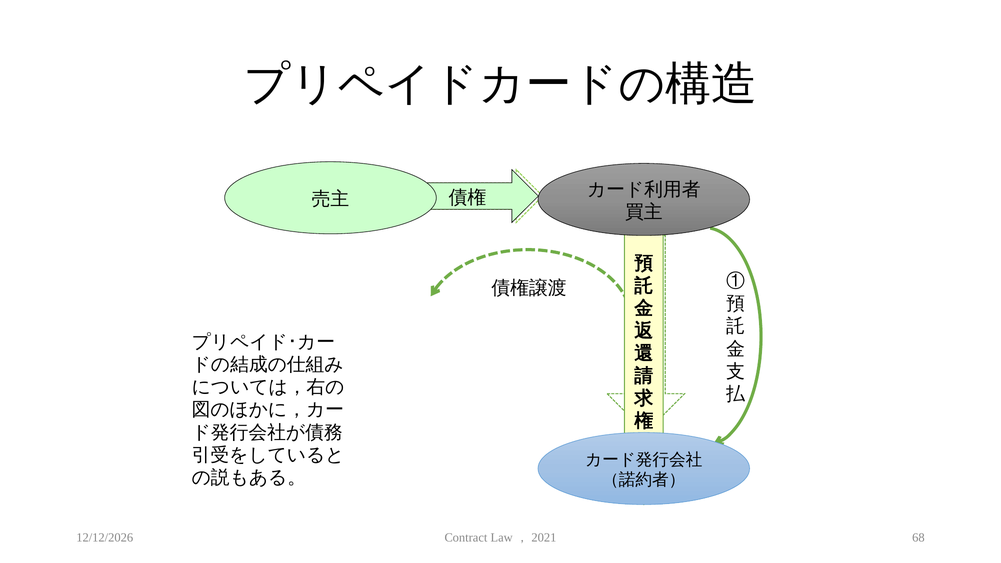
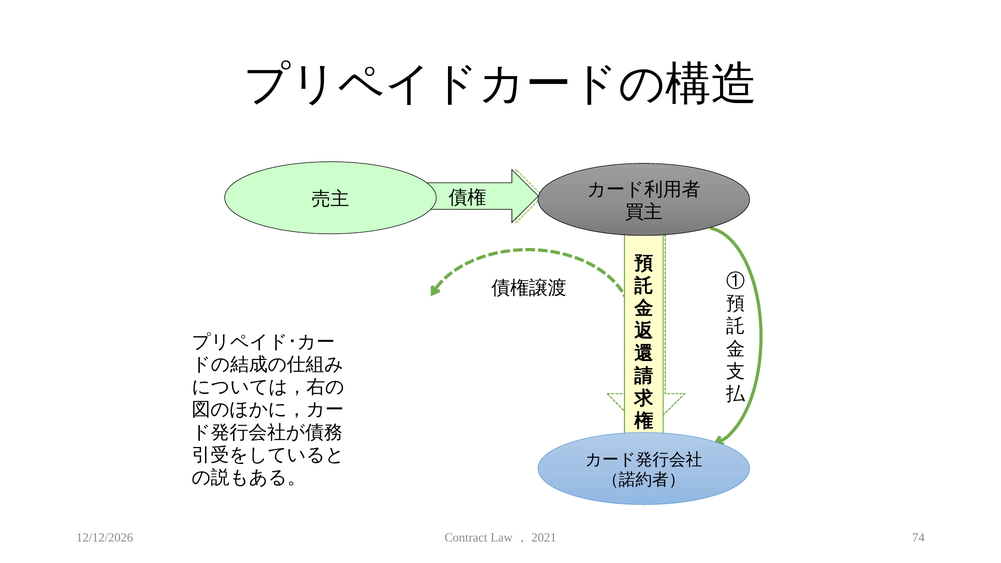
68: 68 -> 74 (918, 538)
